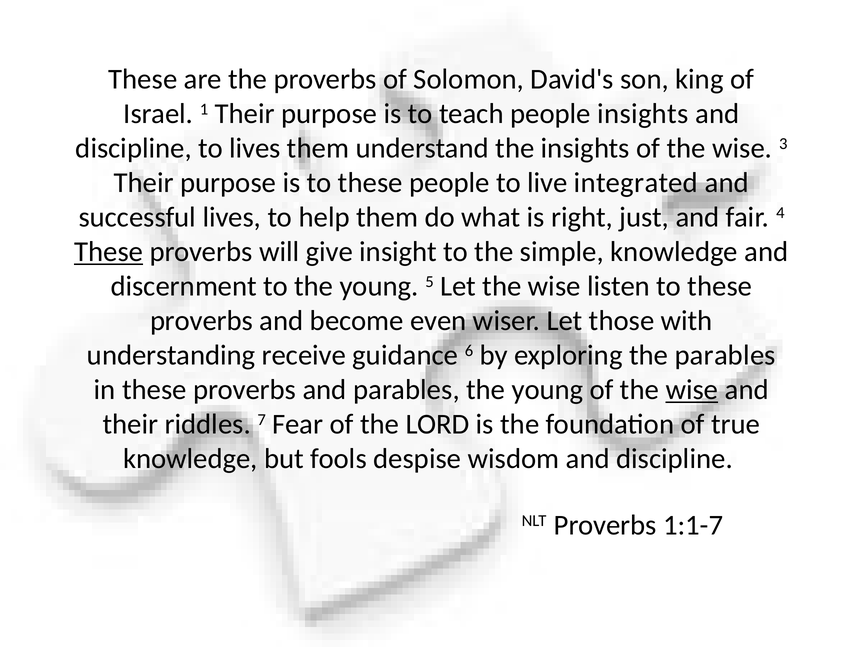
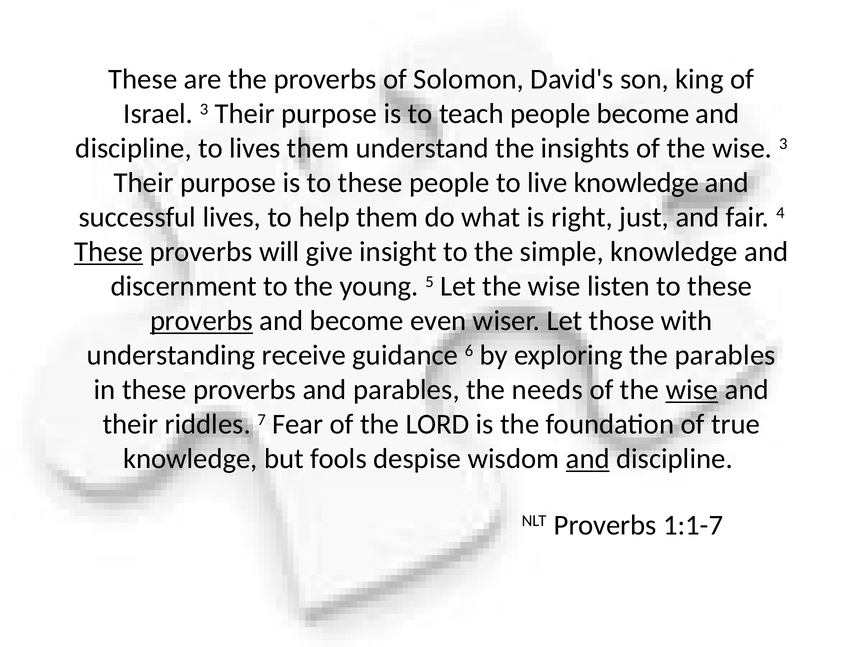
Israel 1: 1 -> 3 (204, 109)
people insights: insights -> become (643, 114)
live integrated: integrated -> knowledge (636, 183)
proverbs underline: none -> present (202, 321)
parables the young: young -> needs (547, 390)
and underline: none -> present (588, 459)
